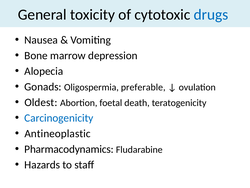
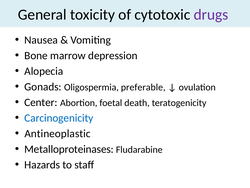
drugs colour: blue -> purple (211, 15)
Oldest: Oldest -> Center (41, 102)
Pharmacodynamics: Pharmacodynamics -> Metalloproteinases (69, 149)
